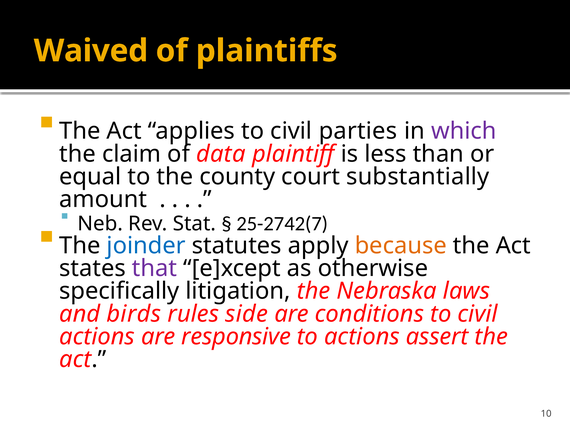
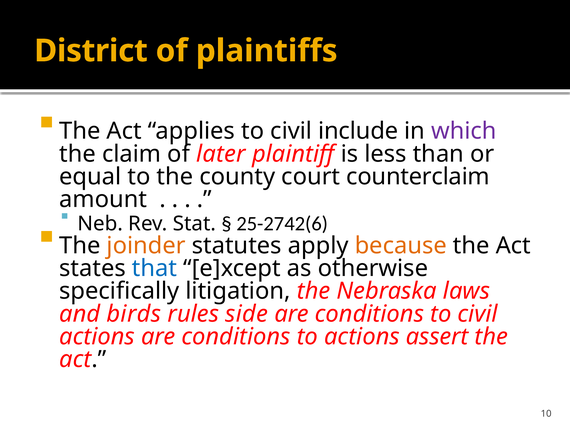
Waived: Waived -> District (91, 51)
parties: parties -> include (358, 131)
data: data -> later (221, 154)
substantially: substantially -> counterclaim (418, 177)
25-2742(7: 25-2742(7 -> 25-2742(6 (282, 224)
joinder colour: blue -> orange (146, 246)
that colour: purple -> blue (155, 269)
actions are responsive: responsive -> conditions (236, 337)
